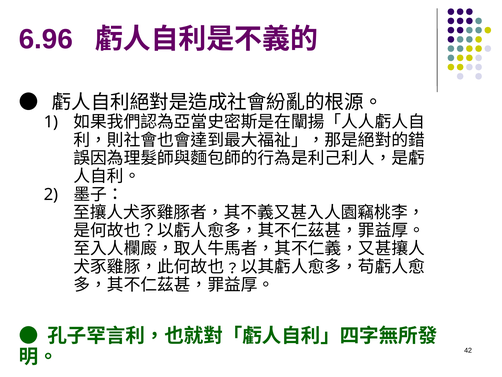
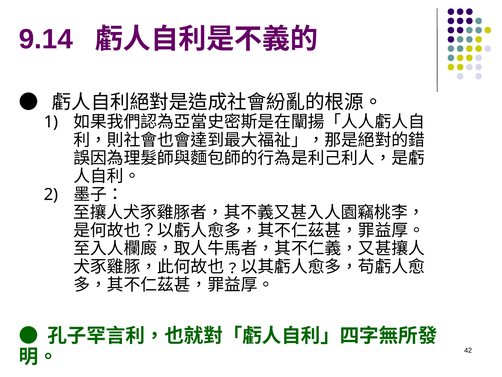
6.96: 6.96 -> 9.14 (46, 39)
